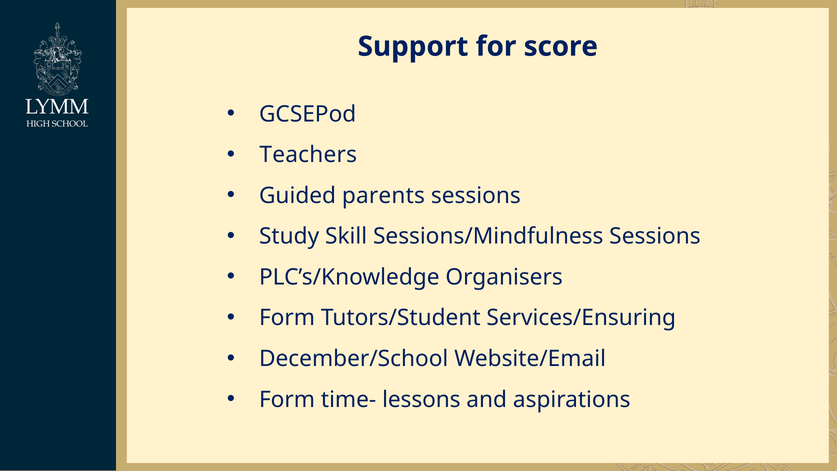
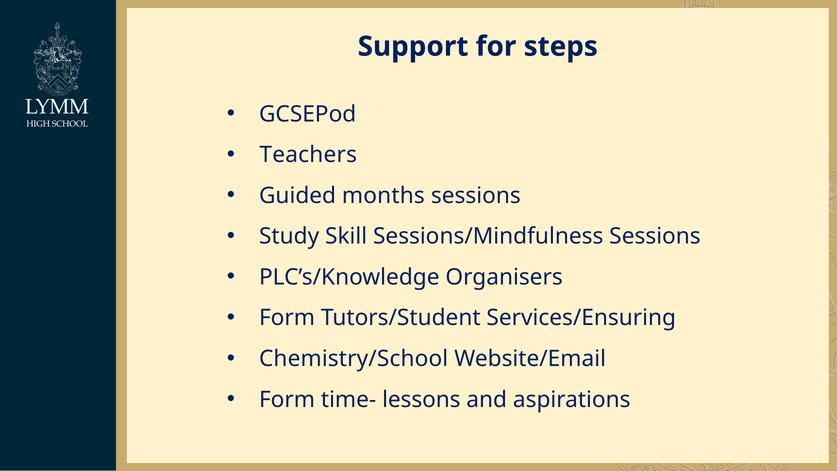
score: score -> steps (561, 46)
parents: parents -> months (383, 196)
December/School: December/School -> Chemistry/School (354, 359)
